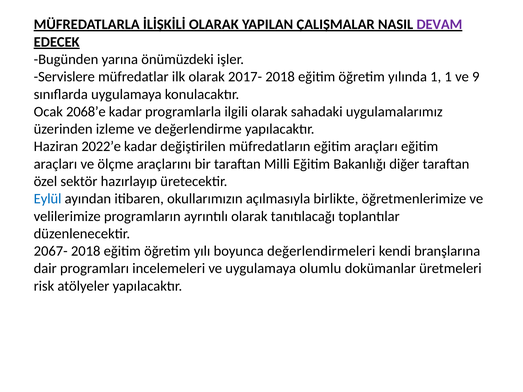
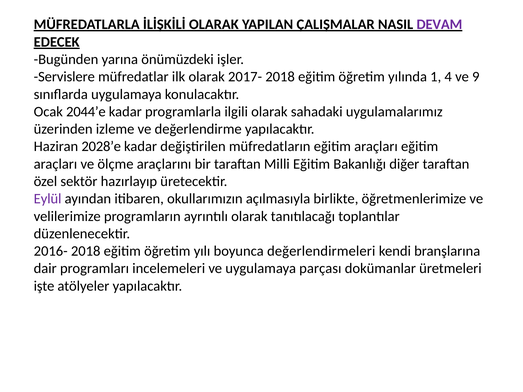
1 1: 1 -> 4 (448, 77)
2068’e: 2068’e -> 2044’e (86, 112)
2022’e: 2022’e -> 2028’e (101, 147)
Eylül colour: blue -> purple (48, 199)
2067-: 2067- -> 2016- (51, 251)
olumlu: olumlu -> parçası (320, 269)
risk: risk -> işte (44, 286)
